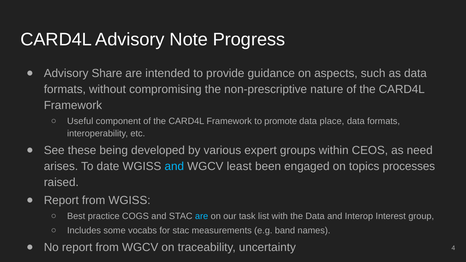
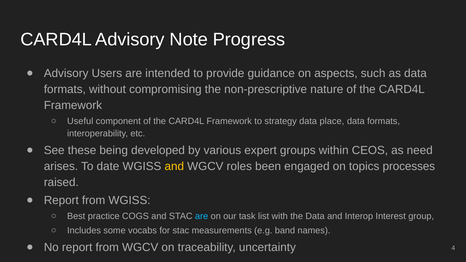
Share: Share -> Users (107, 73)
promote: promote -> strategy (281, 121)
and colour: light blue -> yellow (174, 166)
least: least -> roles (239, 166)
